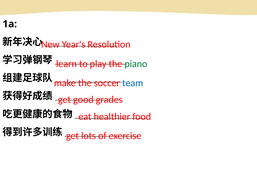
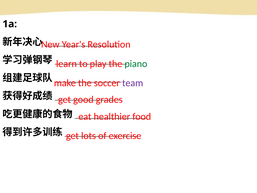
team colour: blue -> purple (133, 83)
